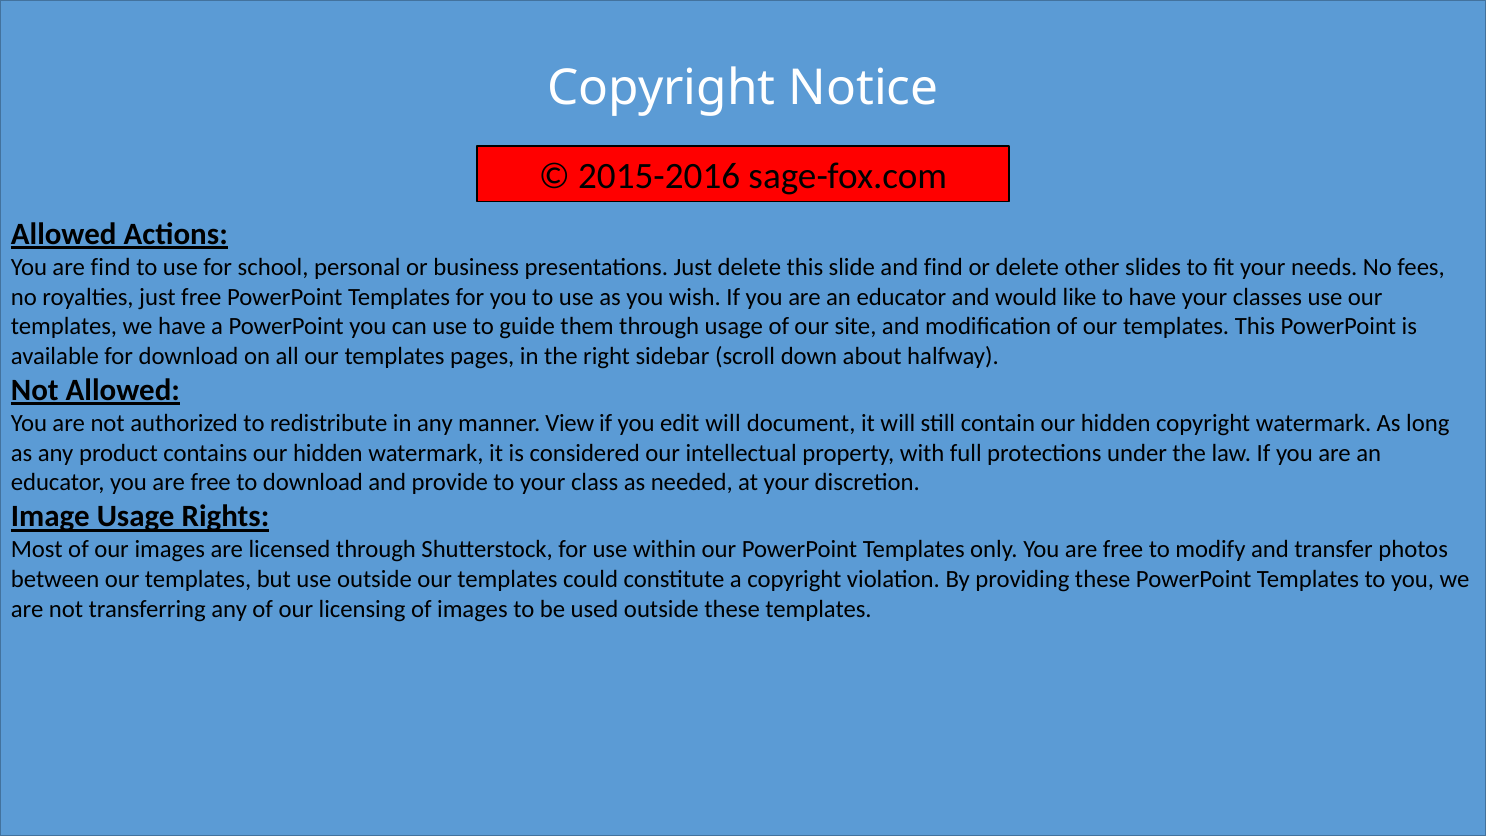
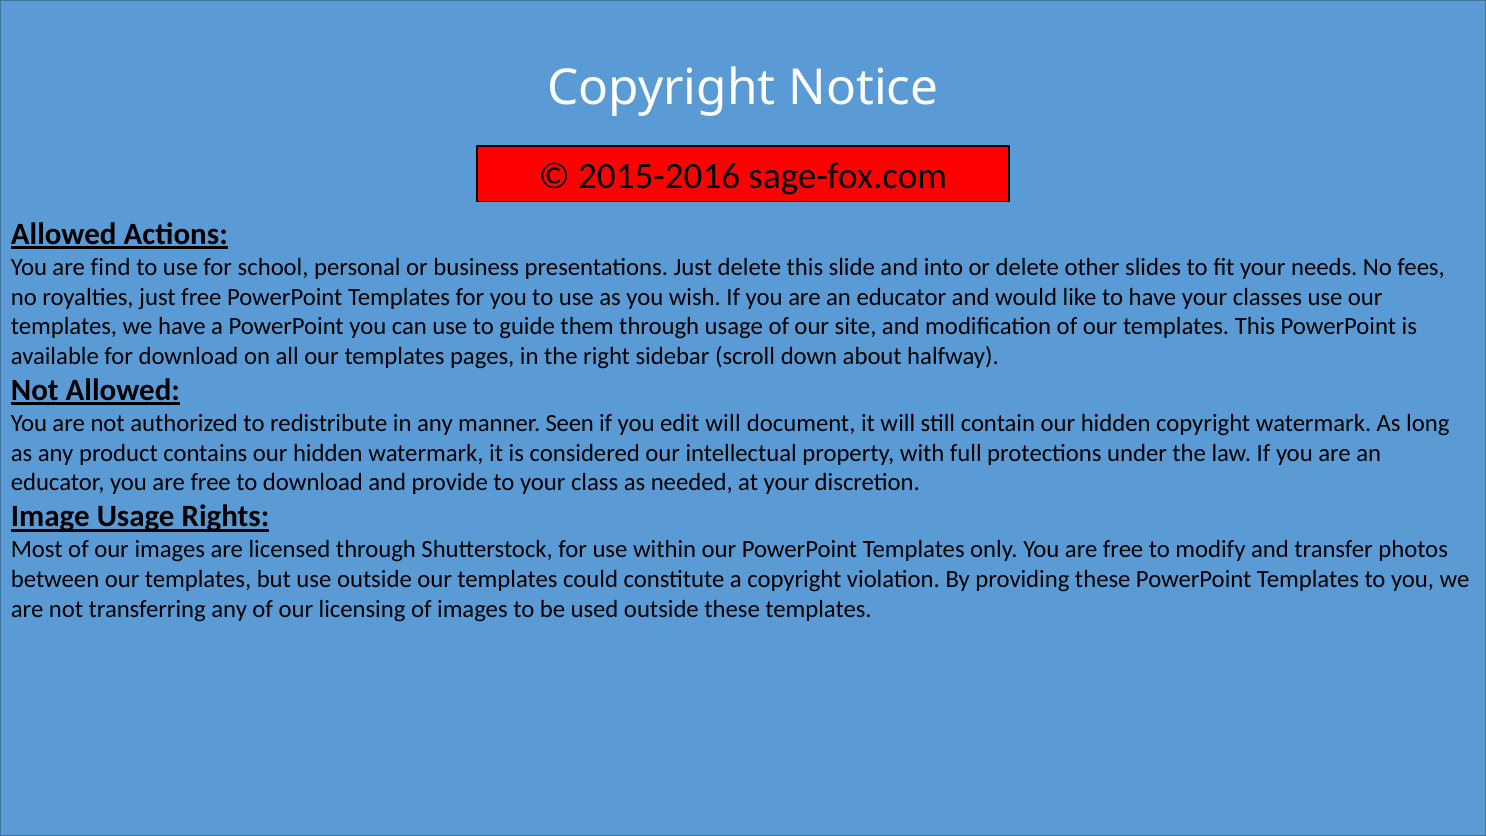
and find: find -> into (943, 267)
View: View -> Seen (570, 423)
